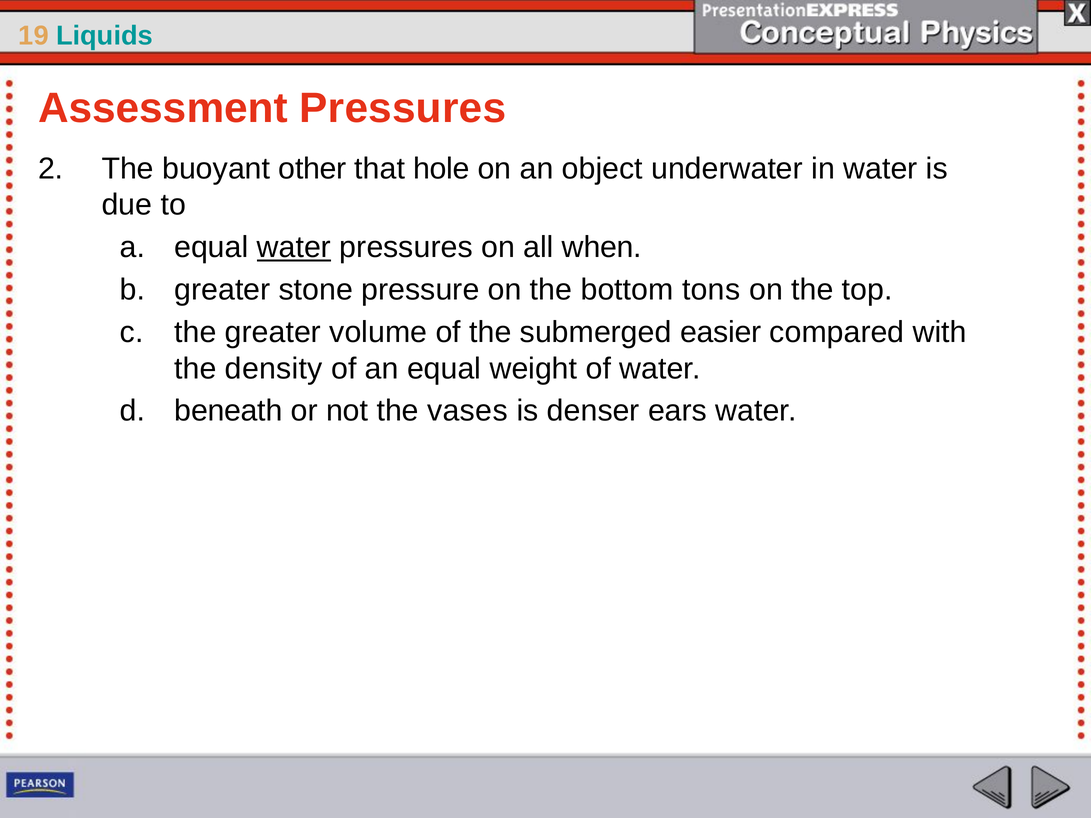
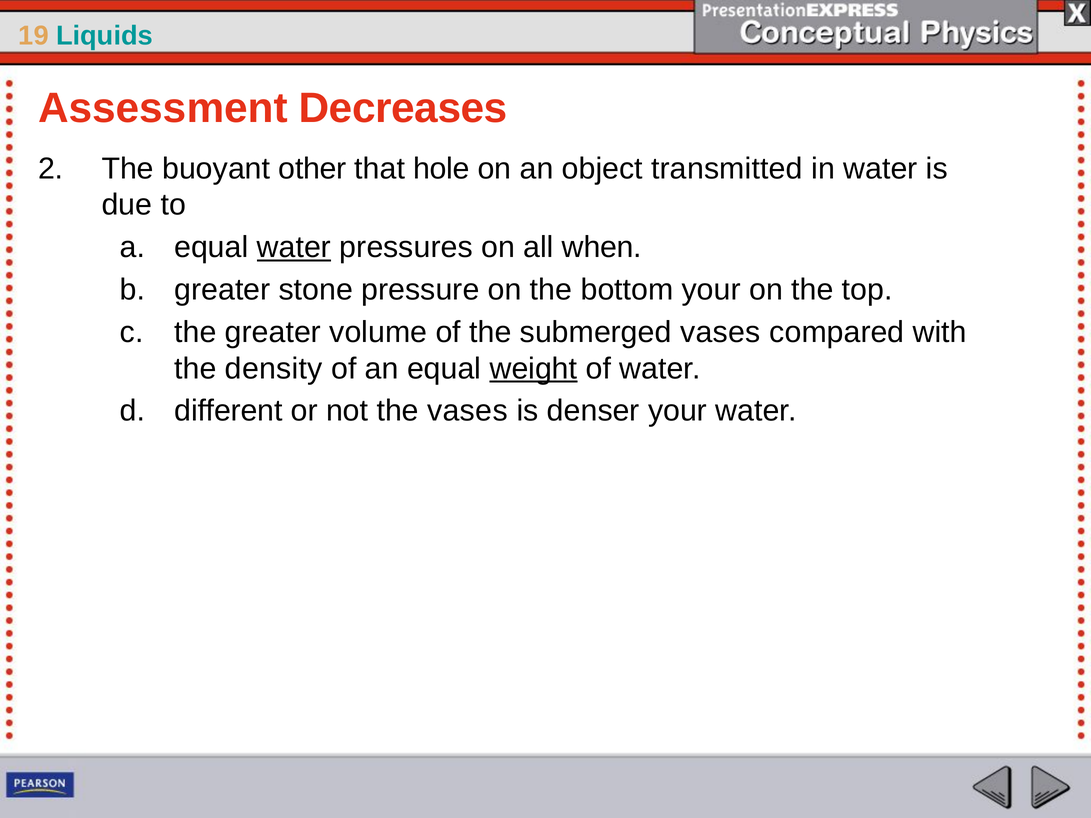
Assessment Pressures: Pressures -> Decreases (403, 108)
underwater: underwater -> transmitted (727, 169)
bottom tons: tons -> your (711, 290)
submerged easier: easier -> vases (720, 332)
weight underline: none -> present (533, 369)
beneath: beneath -> different (228, 411)
denser ears: ears -> your (677, 411)
